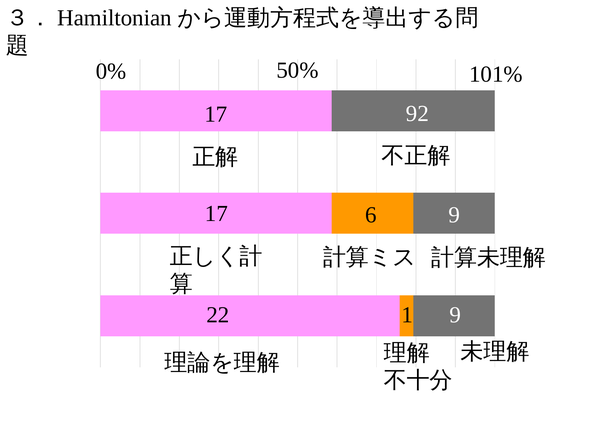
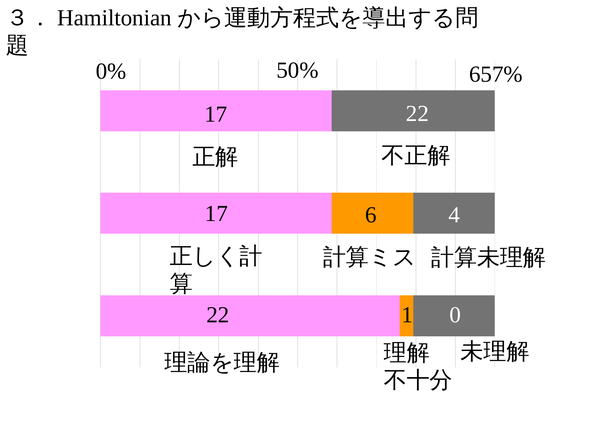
101%: 101% -> 657% (496, 74)
17 92: 92 -> 22 (417, 114)
6 9: 9 -> 4 (454, 215)
1 9: 9 -> 0 (455, 315)
